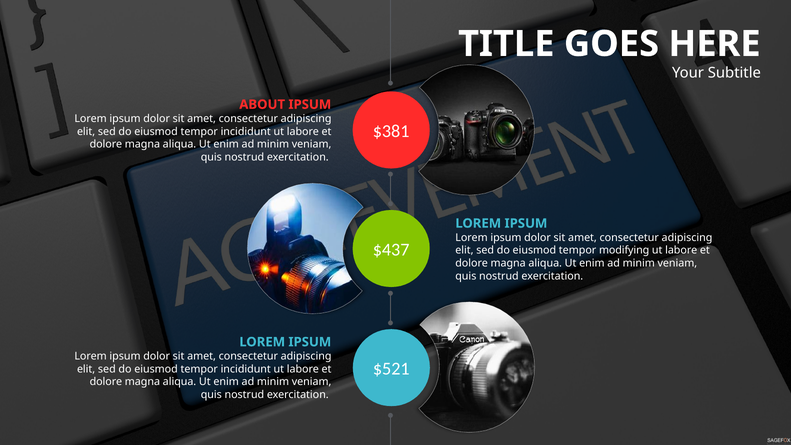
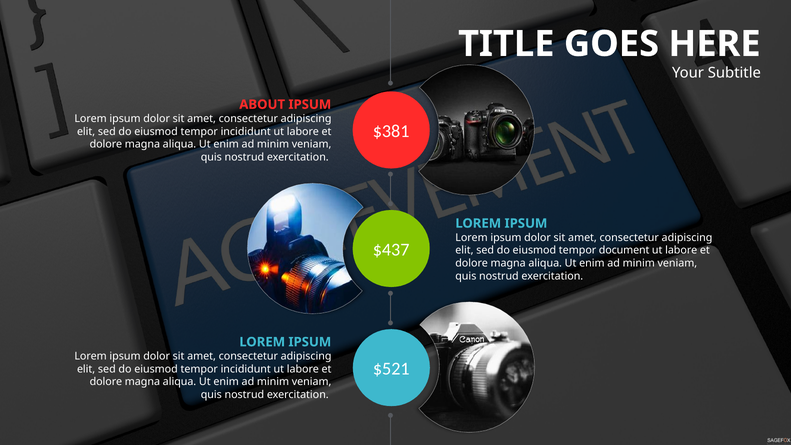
modifying: modifying -> document (624, 250)
